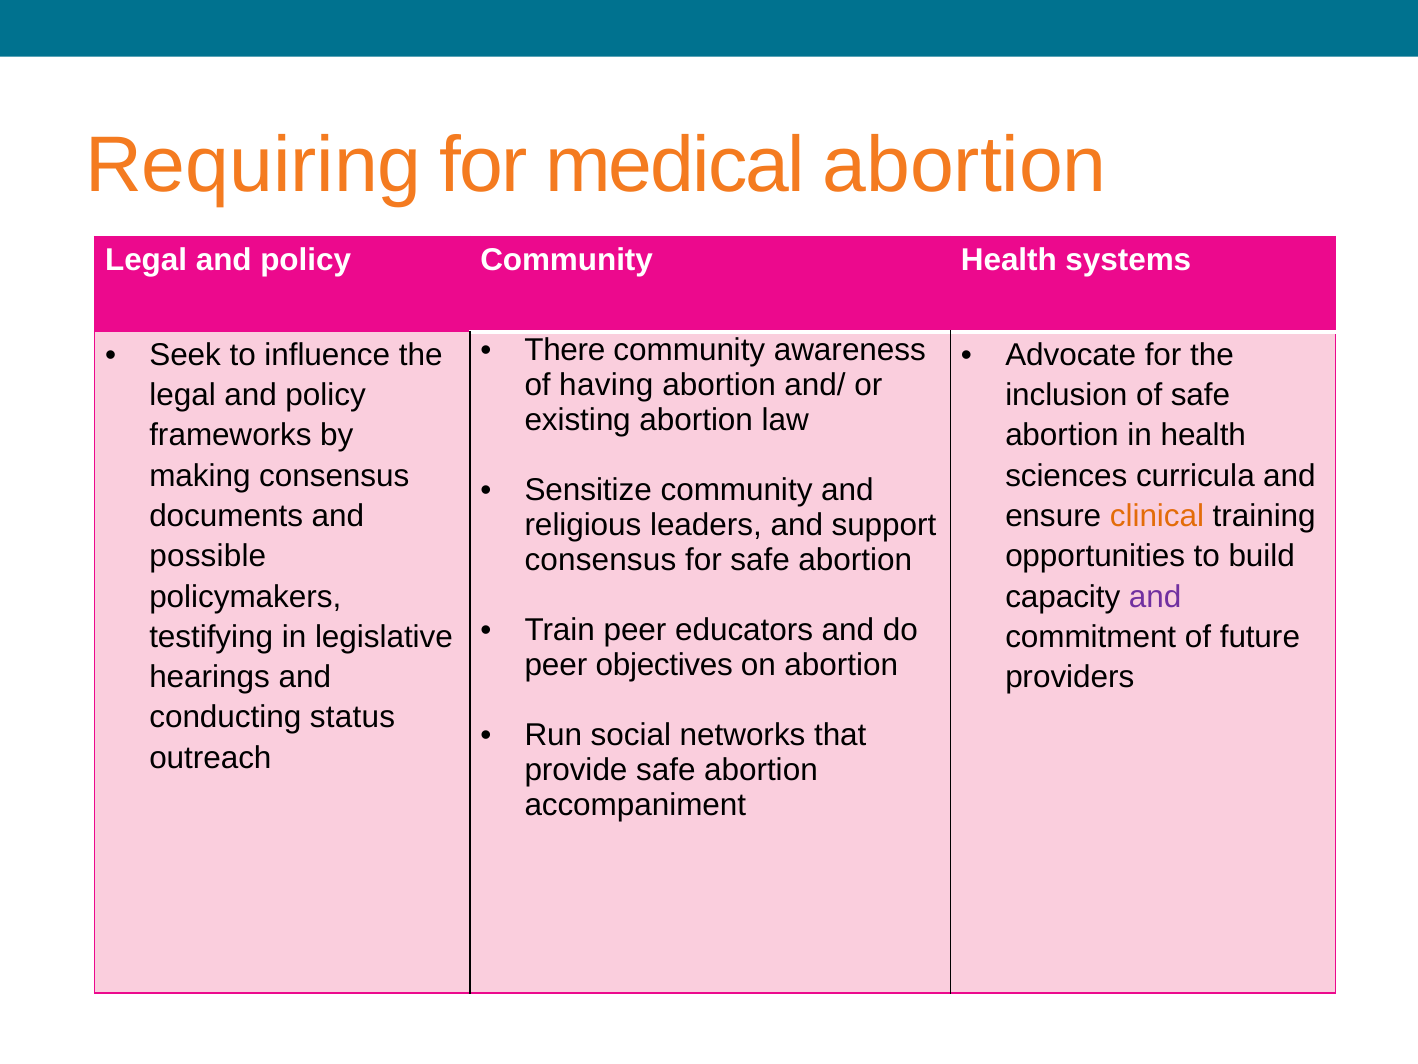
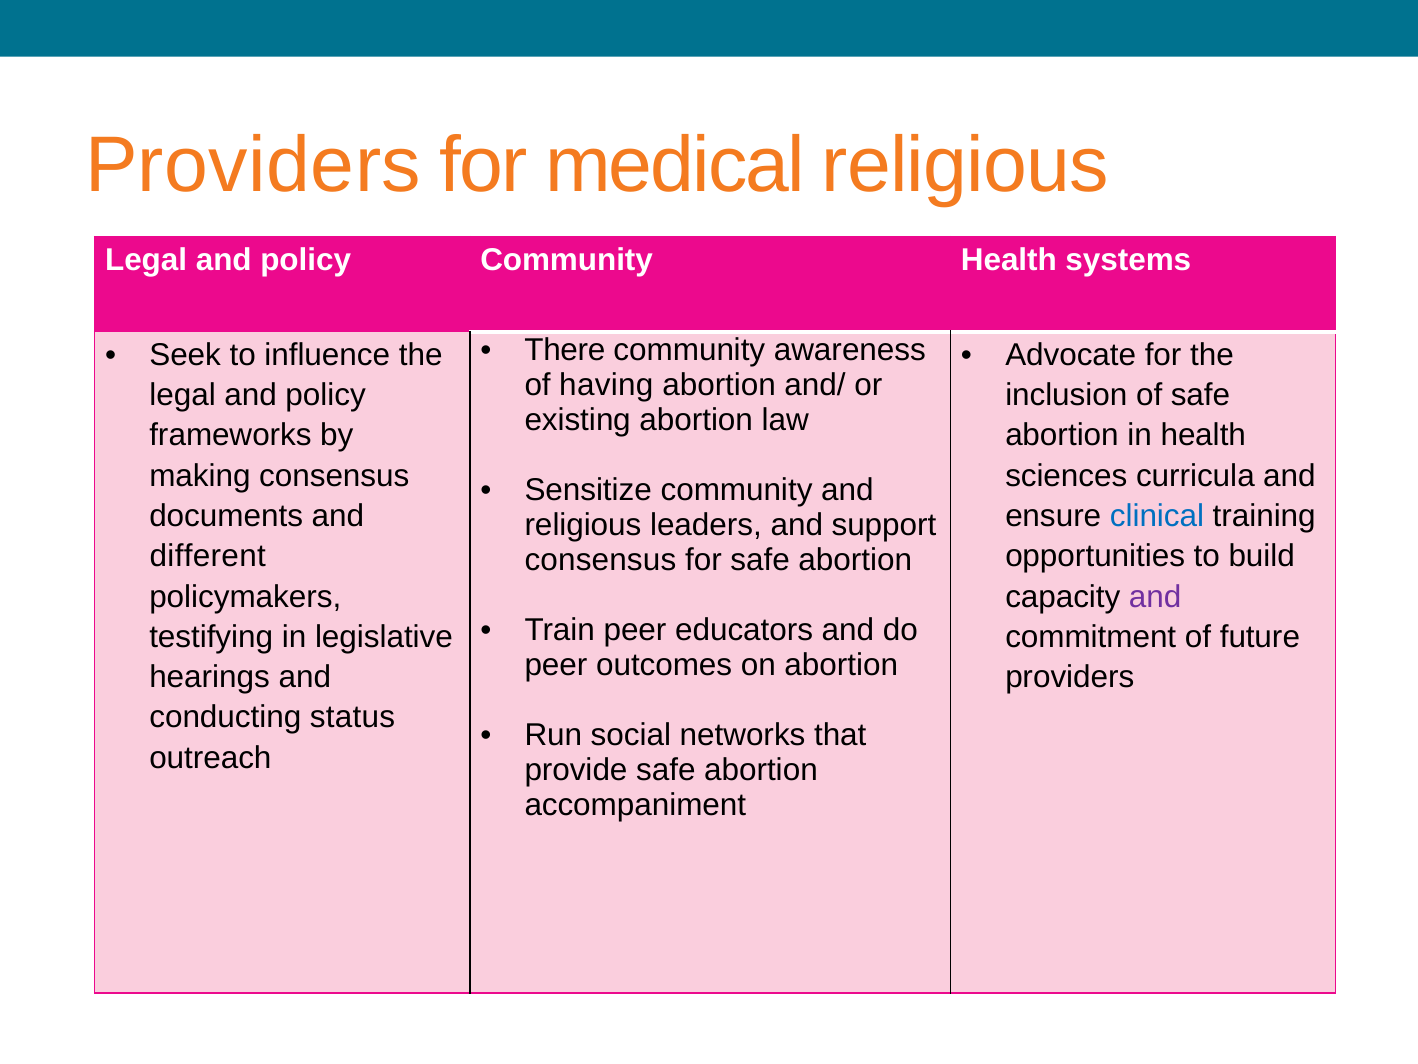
Requiring: Requiring -> Providers (253, 165)
medical abortion: abortion -> religious (965, 165)
clinical colour: orange -> blue (1157, 516)
possible: possible -> different (208, 556)
objectives: objectives -> outcomes (664, 665)
